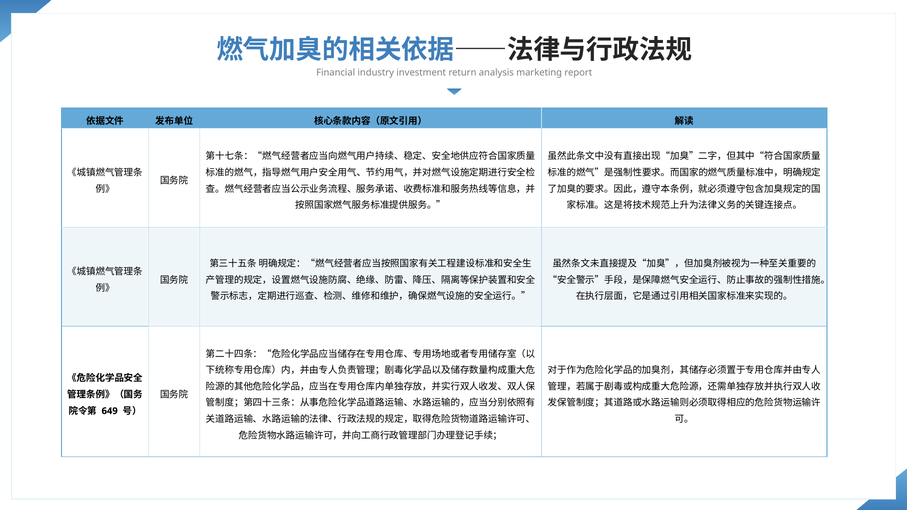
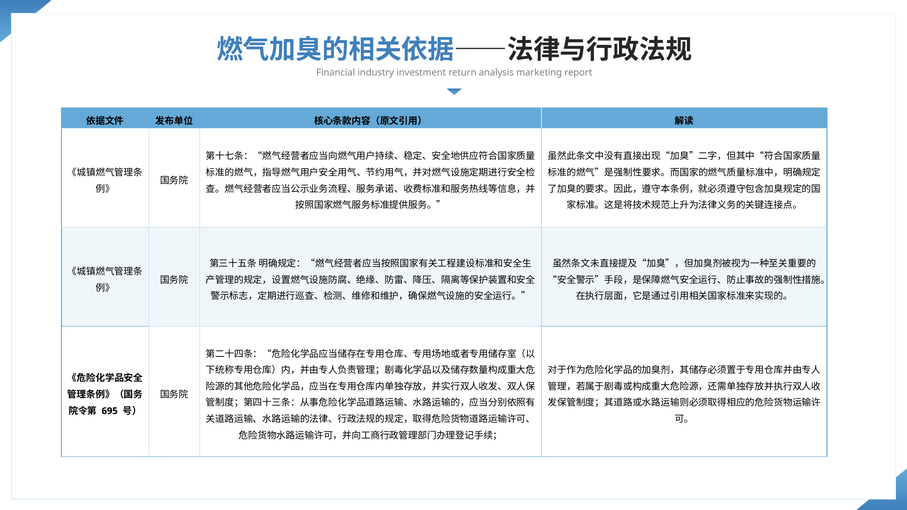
649: 649 -> 695 (110, 411)
